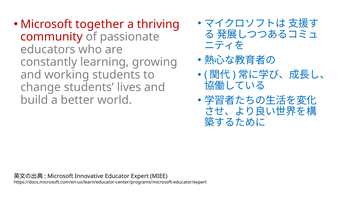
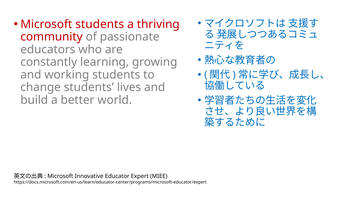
Microsoft together: together -> students (100, 24)
